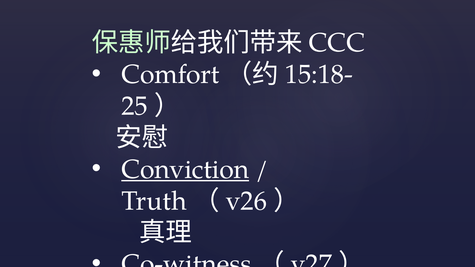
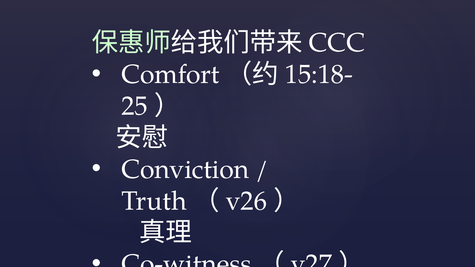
Conviction underline: present -> none (185, 169)
